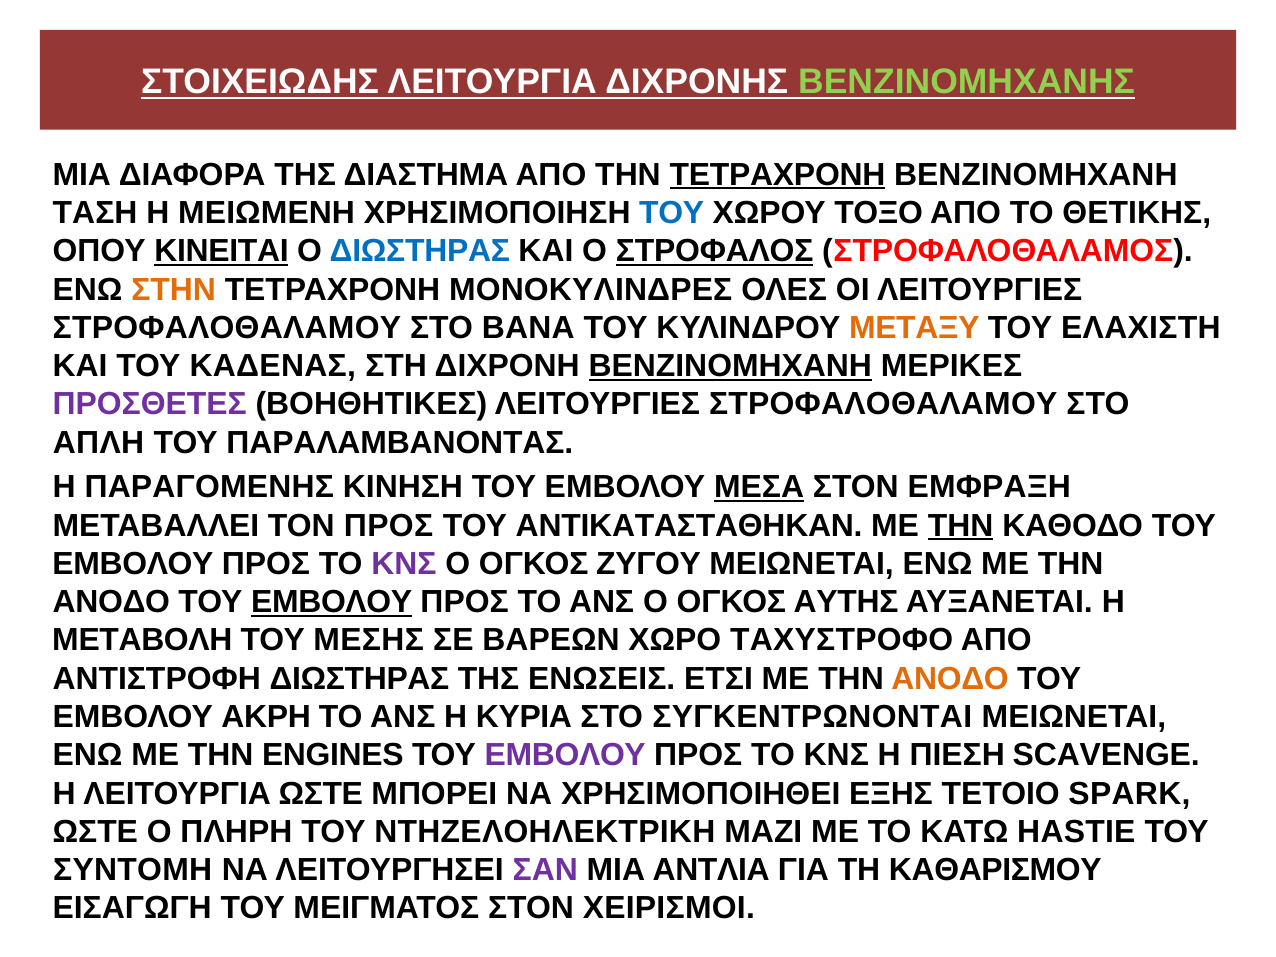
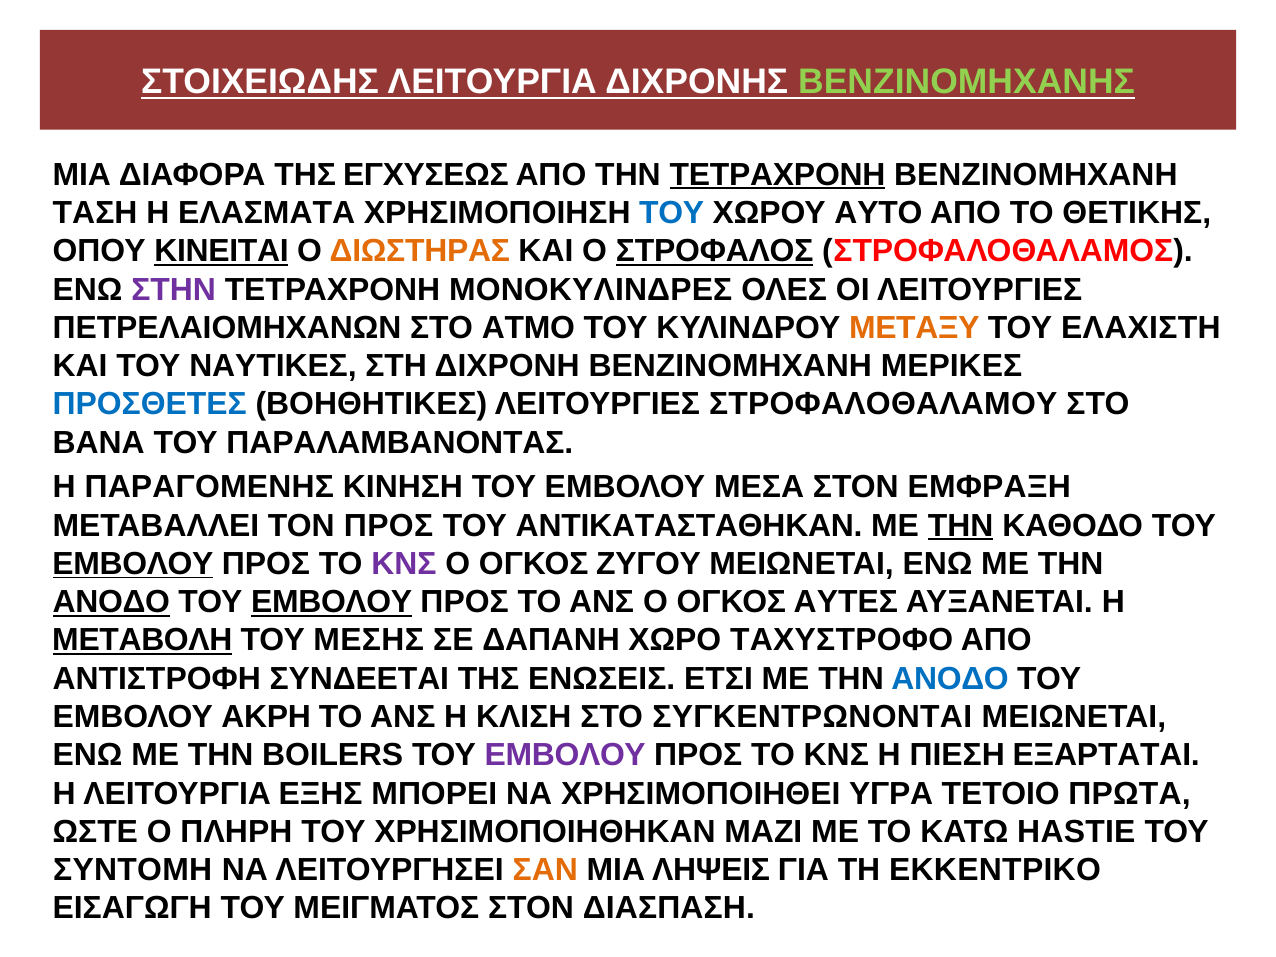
ΔΙΑΣΤΗΜΑ: ΔΙΑΣΤΗΜΑ -> ΕΓΧΥΣΕΩΣ (426, 175)
ΜΕΙΩΜΕΝΗ: ΜΕΙΩΜΕΝΗ -> ΕΛΑΣΜΑΤΑ (267, 213)
ΤΟΞΟ: ΤΟΞΟ -> ΑΥΤΟ (879, 213)
ΔΙΩΣΤΗΡΑΣ colour: blue -> orange (420, 251)
ΣΤΗΝ colour: orange -> purple (174, 289)
ΣΤΡΟΦΑΛΟΘΑΛΑΜΟΥ: ΣΤΡΟΦΑΛΟΘΑΛΑΜΟΥ -> ΠΕΤΡΕΛΑΙΟΜΗΧΑΝΩΝ (227, 328)
ΒΑΝΑ: ΒΑΝΑ -> ΑΤΜΟ (528, 328)
ΚΑΔΕΝΑΣ: ΚΑΔΕΝΑΣ -> ΝΑΥΤΙΚΕΣ (273, 366)
ΒΕΝΖΙΝΟΜΗΧΑΝΗ underline: present -> none (730, 366)
ΠΡΟΣΘΕΤΕΣ colour: purple -> blue (150, 404)
ΑΠΛΗ: ΑΠΛΗ -> ΒΑΝΑ (99, 443)
ΜΕΣΑ underline: present -> none (759, 487)
ΕΜΒΟΛΟΥ underline: none -> present (133, 564)
ΑΝΟΔΟ underline: none -> present (111, 602)
ΑΥΤΗΣ: ΑΥΤΗΣ -> ΑΥΤΕΣ (846, 602)
ΜΕΤΑΒΟΛΗ underline: none -> present (142, 640)
ΒΑΡΕΩΝ: ΒΑΡΕΩΝ -> ΔΑΠΑΝΗ (551, 640)
ΑΝΤΙΣΤΡΟΦΗ ΔΙΩΣΤΗΡΑΣ: ΔΙΩΣΤΗΡΑΣ -> ΣΥΝΔΕΕΤΑΙ (359, 679)
ΑΝΟΔΟ colour: orange -> blue (950, 679)
ΚΥΡΙΑ: ΚΥΡΙΑ -> ΚΛΙΣΗ (524, 717)
ENGINES: ENGINES -> BOILERS (333, 755)
SCAVENGE: SCAVENGE -> ΕΞΑΡΤΑΤΑΙ (1106, 755)
ΛΕΙΤΟΥΡΓΙΑ ΩΣΤΕ: ΩΣΤΕ -> ΕΞΗΣ (321, 794)
ΕΞΗΣ: ΕΞΗΣ -> ΥΓΡΑ (891, 794)
SPARK: SPARK -> ΠΡΩΤΑ (1130, 794)
ΝΤΗΖΕΛΟΗΛΕΚΤΡΙΚΗ: ΝΤΗΖΕΛΟΗΛΕΚΤΡΙΚΗ -> ΧΡΗΣΙΜΟΠΟΙΗΘΗΚΑΝ (545, 832)
ΣΑΝ colour: purple -> orange (545, 870)
ΑΝΤΛΙA: ΑΝΤΛΙA -> ΛΗΨΕΙΣ (711, 870)
ΚΑΘΑΡΙΣΜΟΥ: ΚΑΘΑΡΙΣΜΟΥ -> ΕΚΚΕΝΤΡΙΚΟ (995, 870)
ΧΕΙΡΙΣΜΟΙ: ΧΕΙΡΙΣΜΟΙ -> ΔΙΑΣΠΑΣΗ (669, 908)
